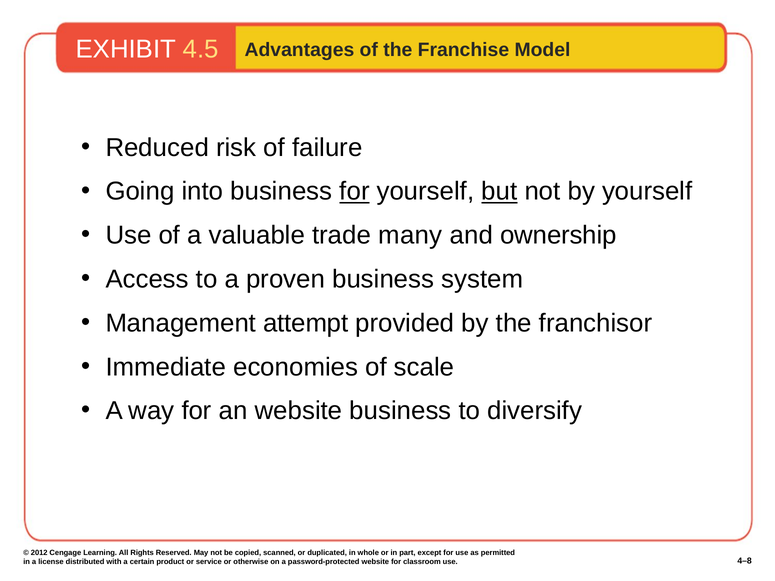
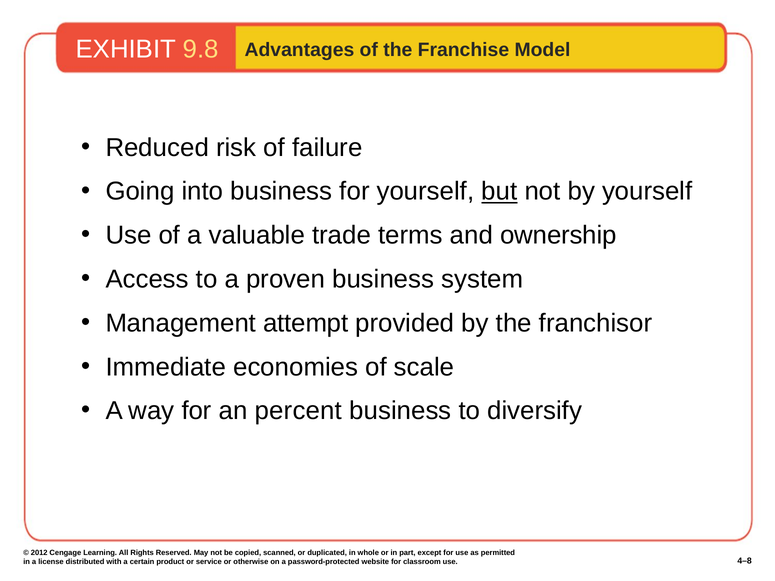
4.5: 4.5 -> 9.8 (201, 49)
for underline: present -> none (355, 192)
many: many -> terms (410, 235)
an website: website -> percent (298, 411)
